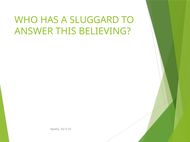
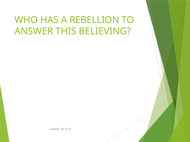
SLUGGARD: SLUGGARD -> REBELLION (94, 20)
